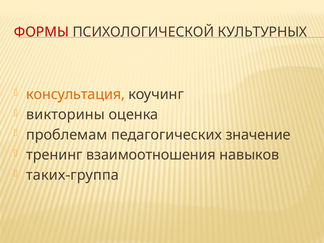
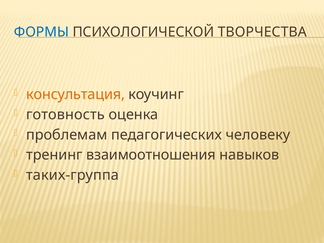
ФОРМЫ colour: red -> blue (41, 32)
КУЛЬТУРНЫХ: КУЛЬТУРНЫХ -> ТВОРЧЕСТВА (262, 32)
викторины: викторины -> готовность (65, 115)
значение: значение -> человеку (258, 135)
